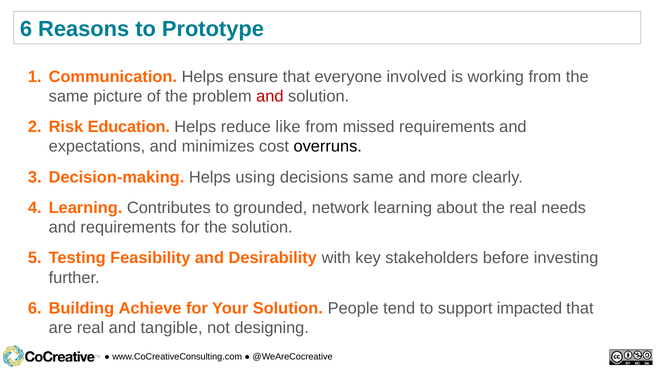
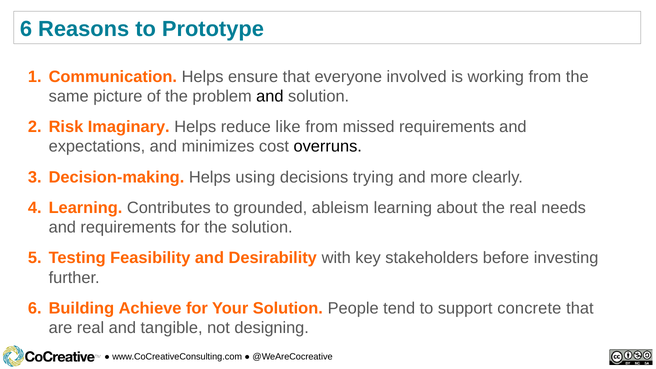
and colour: red -> black (270, 96)
Education: Education -> Imaginary (129, 127)
decisions same: same -> trying (373, 177)
network: network -> ableism (340, 208)
impacted: impacted -> concrete (529, 308)
